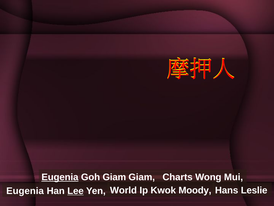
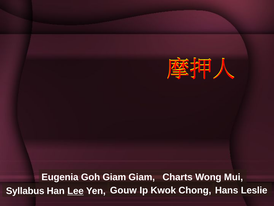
Eugenia underline: present -> none (60, 177)
World: World -> Gouw (123, 190)
Moody: Moody -> Chong (195, 190)
Eugenia: Eugenia -> Syllabus (25, 190)
